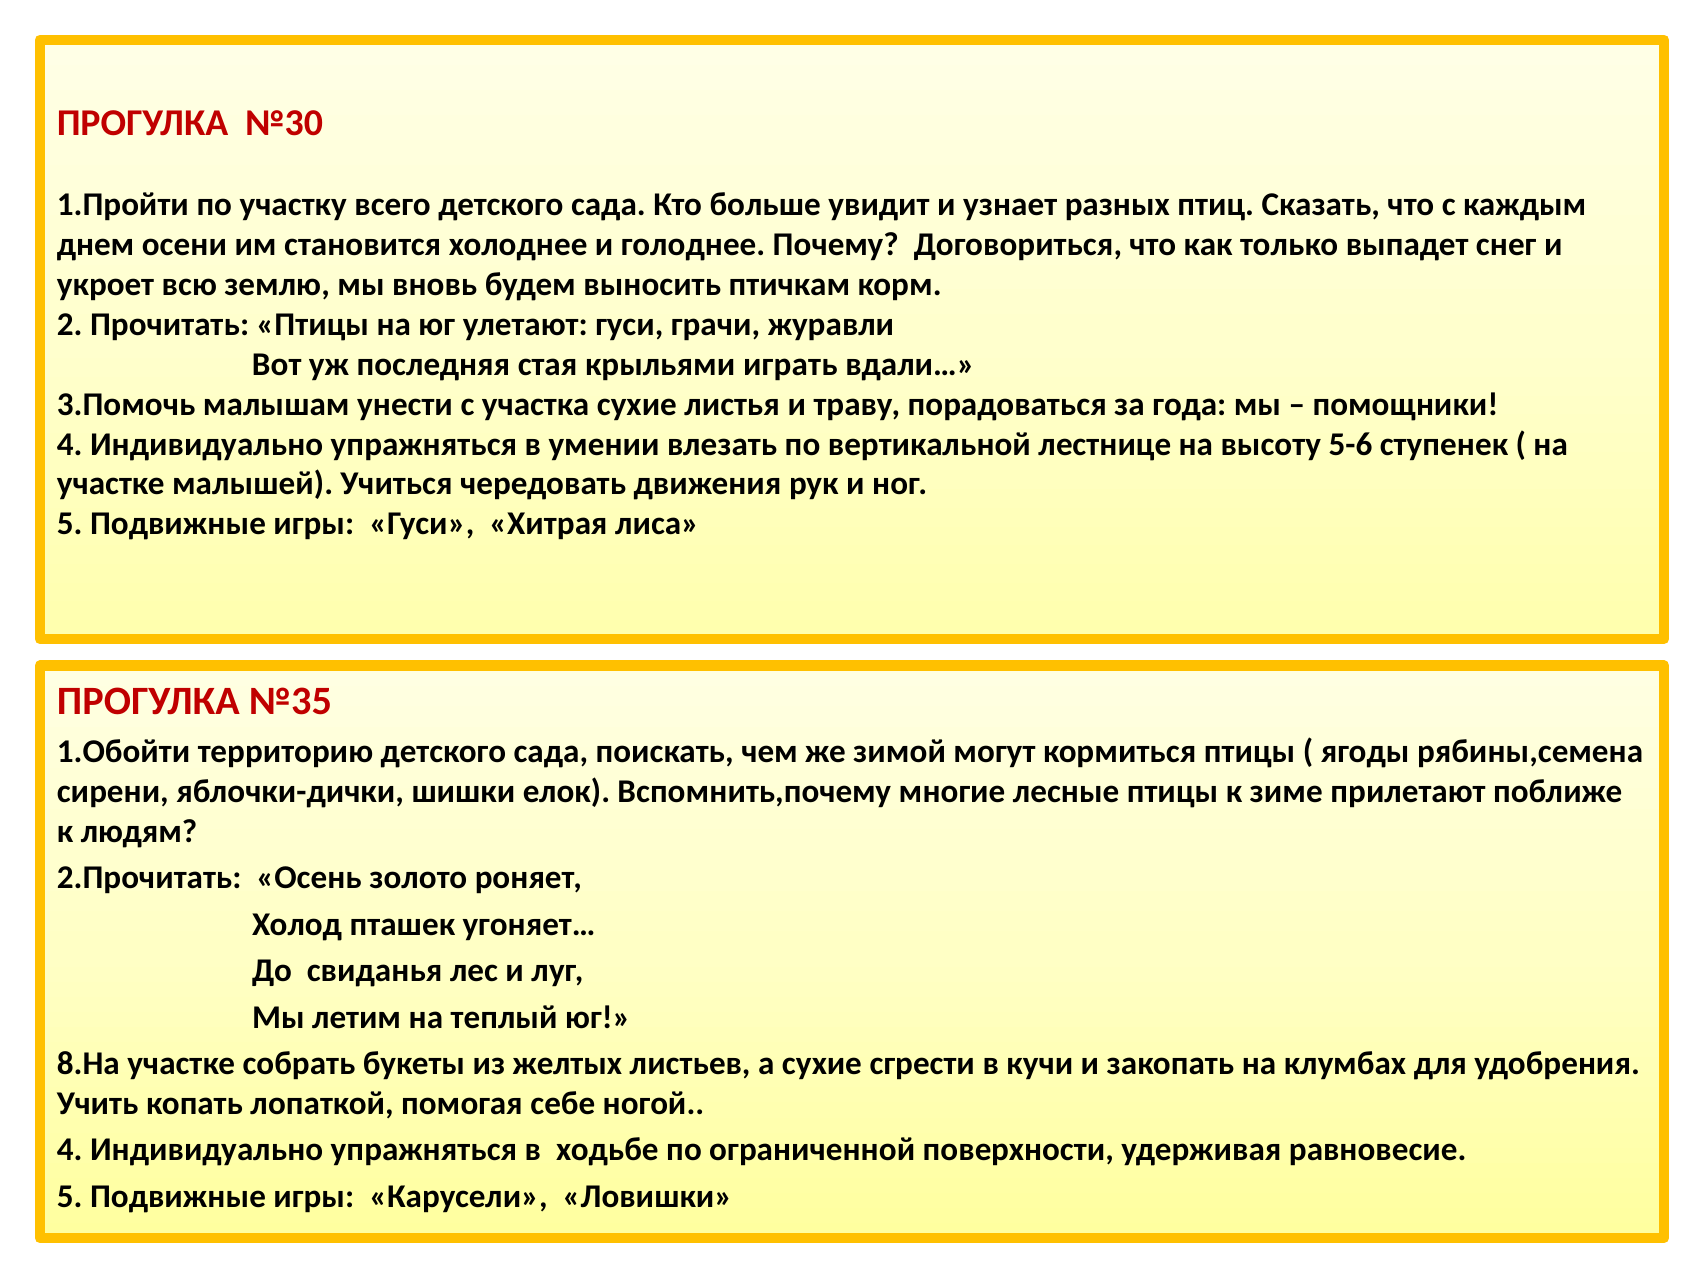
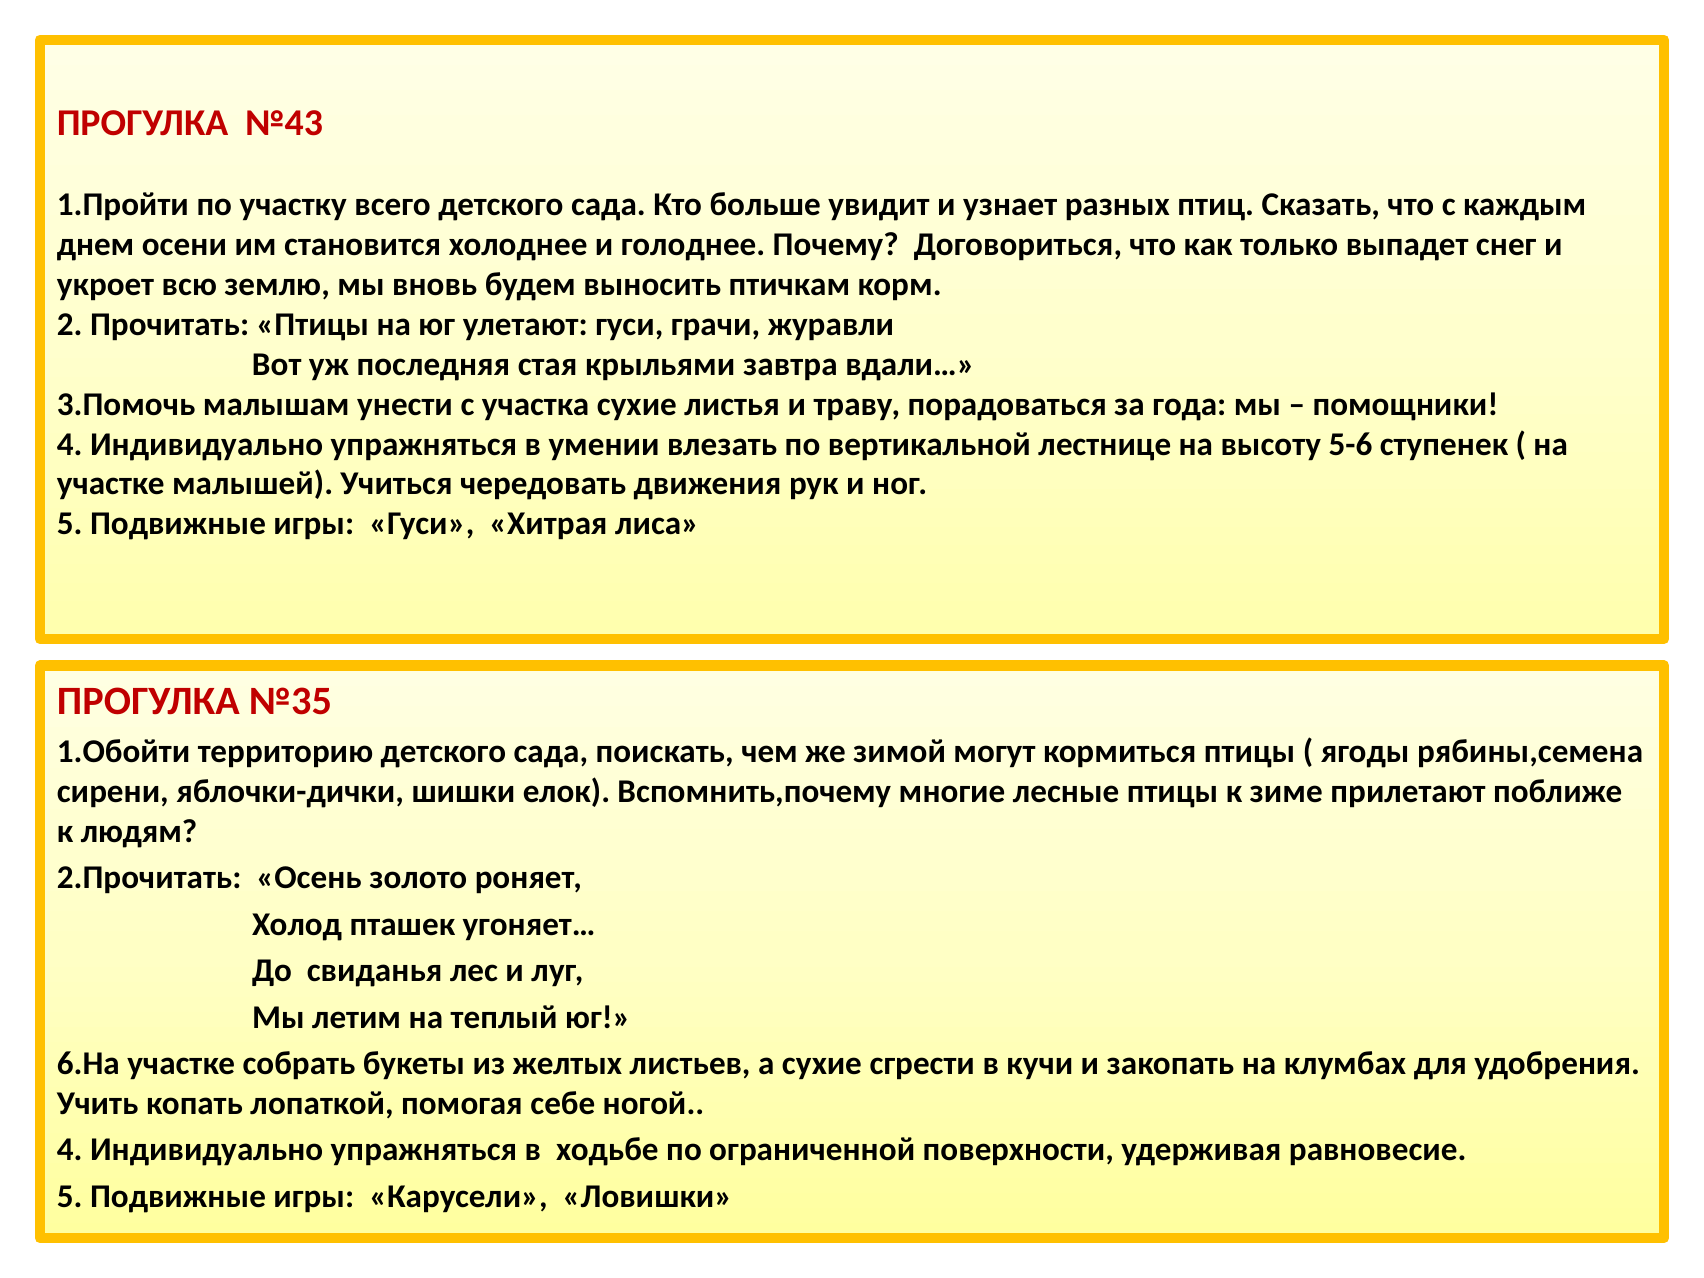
№30: №30 -> №43 (284, 123)
играть: играть -> завтра (790, 364)
8.На: 8.На -> 6.На (88, 1064)
